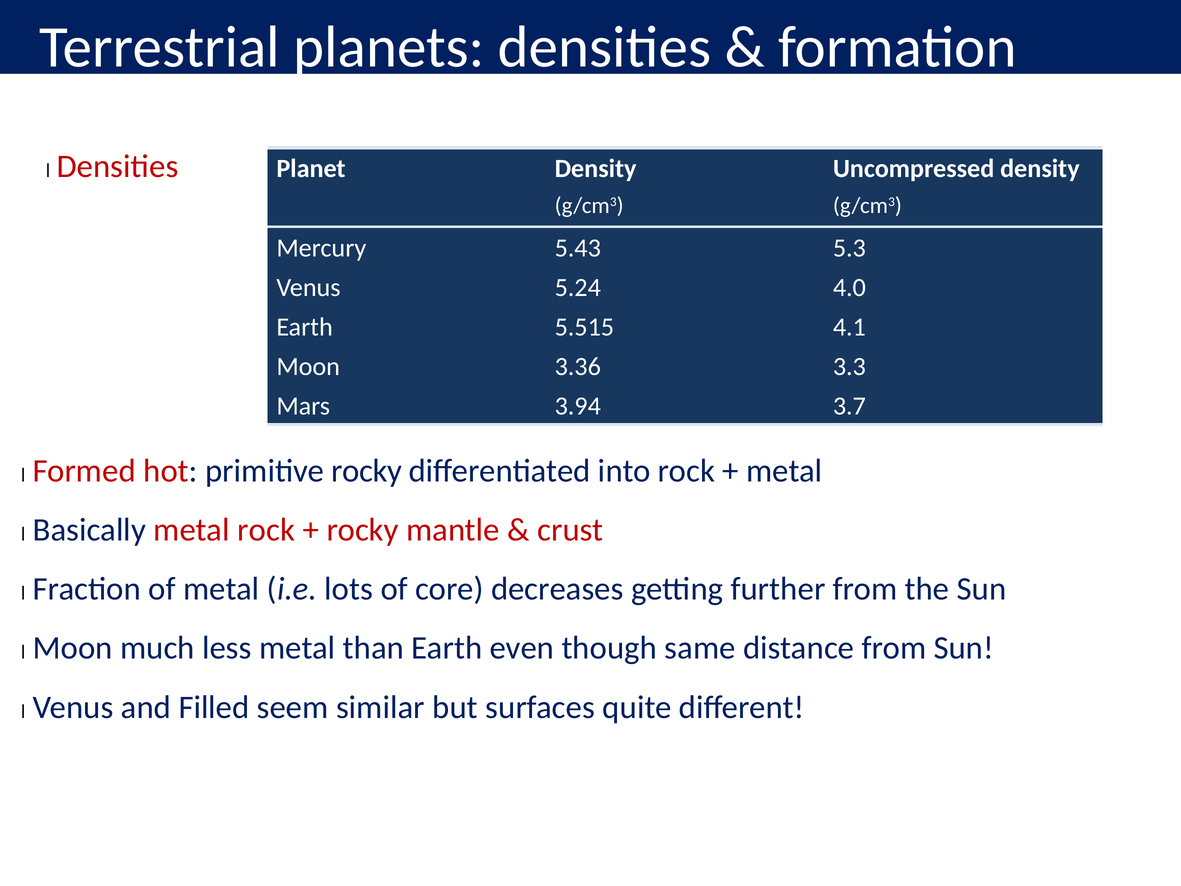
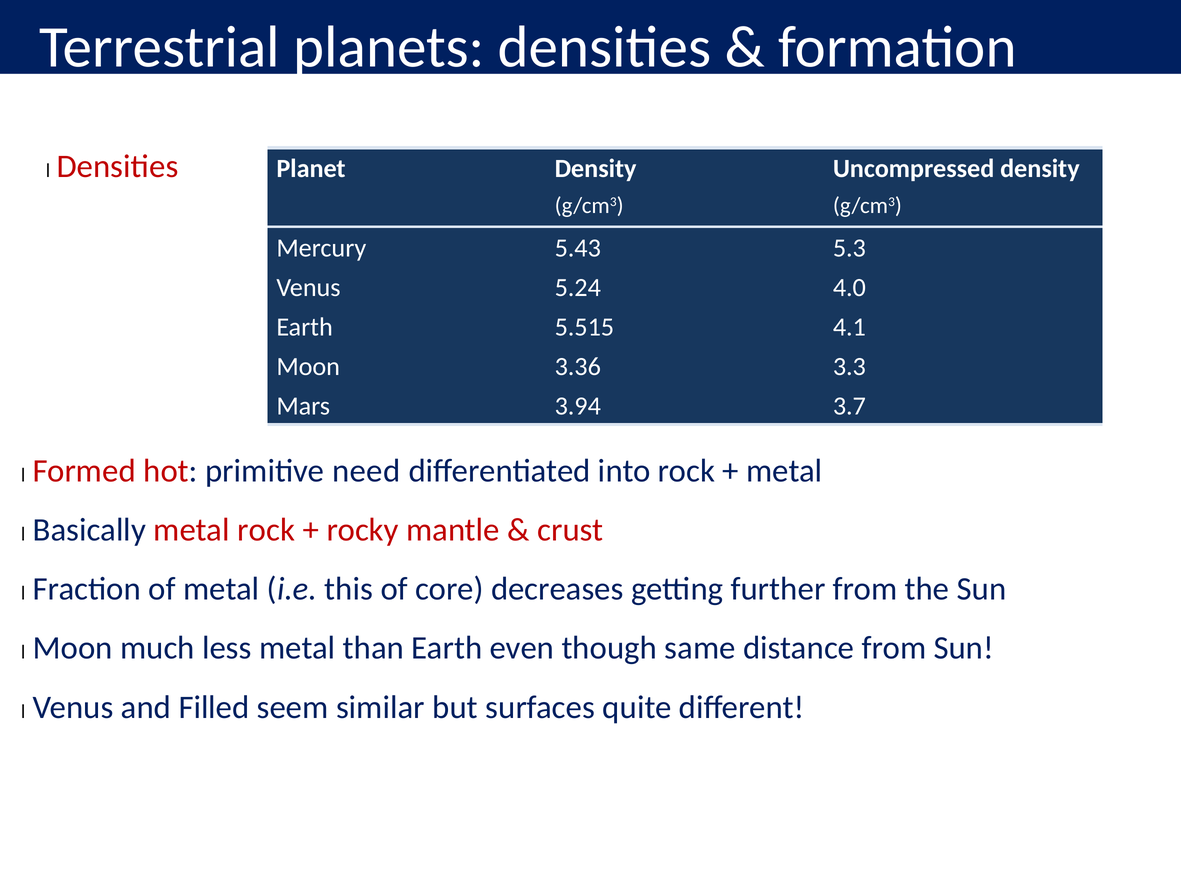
primitive rocky: rocky -> need (366, 471)
lots: lots -> this (349, 589)
